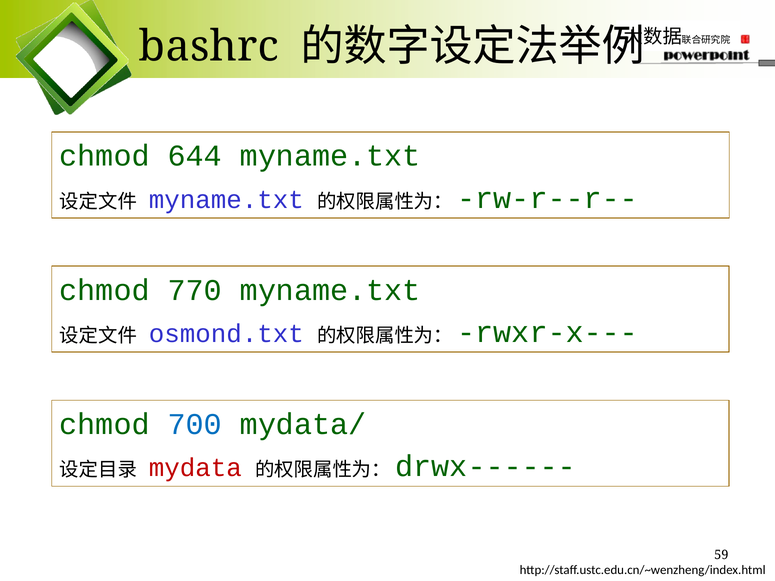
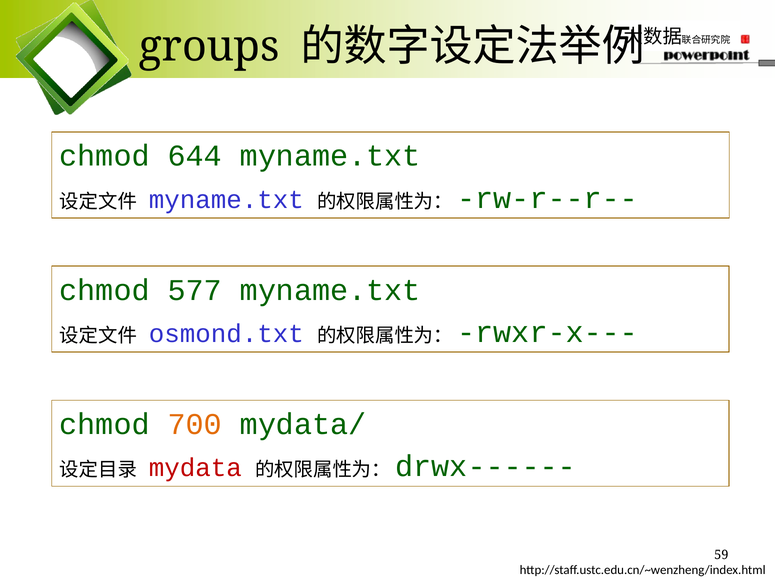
bashrc: bashrc -> groups (209, 47)
770: 770 -> 577 (195, 290)
700 colour: blue -> orange (195, 424)
